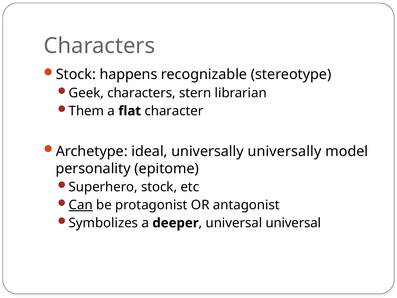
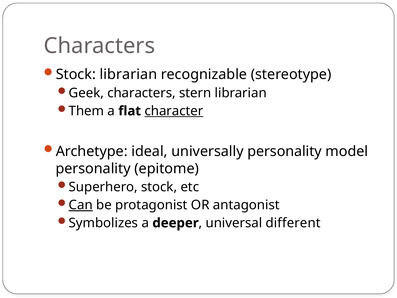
Stock happens: happens -> librarian (128, 74)
character underline: none -> present (174, 111)
universally universally: universally -> personality (285, 151)
universal universal: universal -> different (293, 223)
